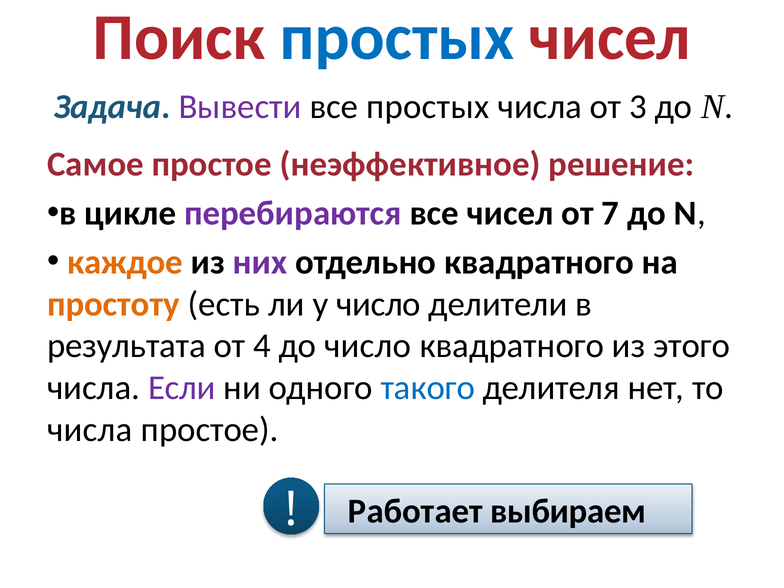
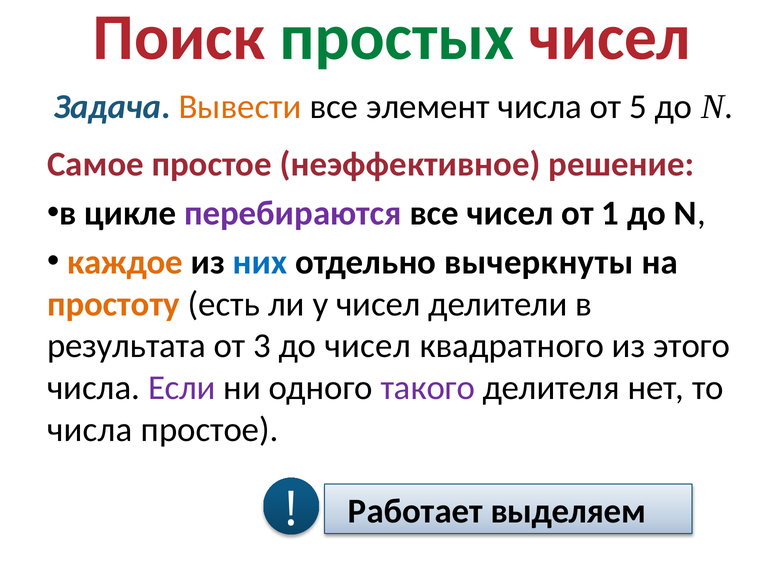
простых colour: blue -> green (397, 38)
Вывести colour: purple -> orange (240, 107)
все простых: простых -> элемент (428, 107)
3: 3 -> 5 (638, 107)
7: 7 -> 1 (610, 213)
них colour: purple -> blue (260, 262)
отдельно квадратного: квадратного -> вычеркнуты (539, 262)
у число: число -> чисел (378, 304)
4: 4 -> 3 (262, 346)
до число: число -> чисел (368, 346)
такого colour: blue -> purple (428, 388)
выбираем: выбираем -> выделяем (568, 511)
